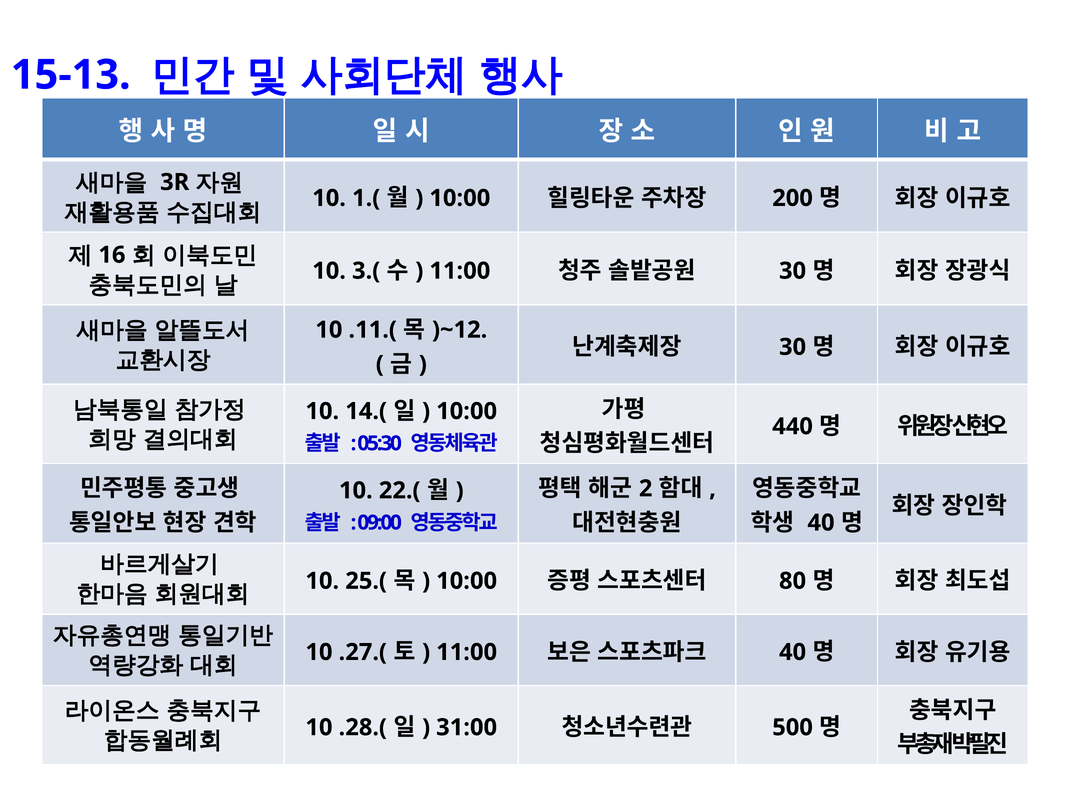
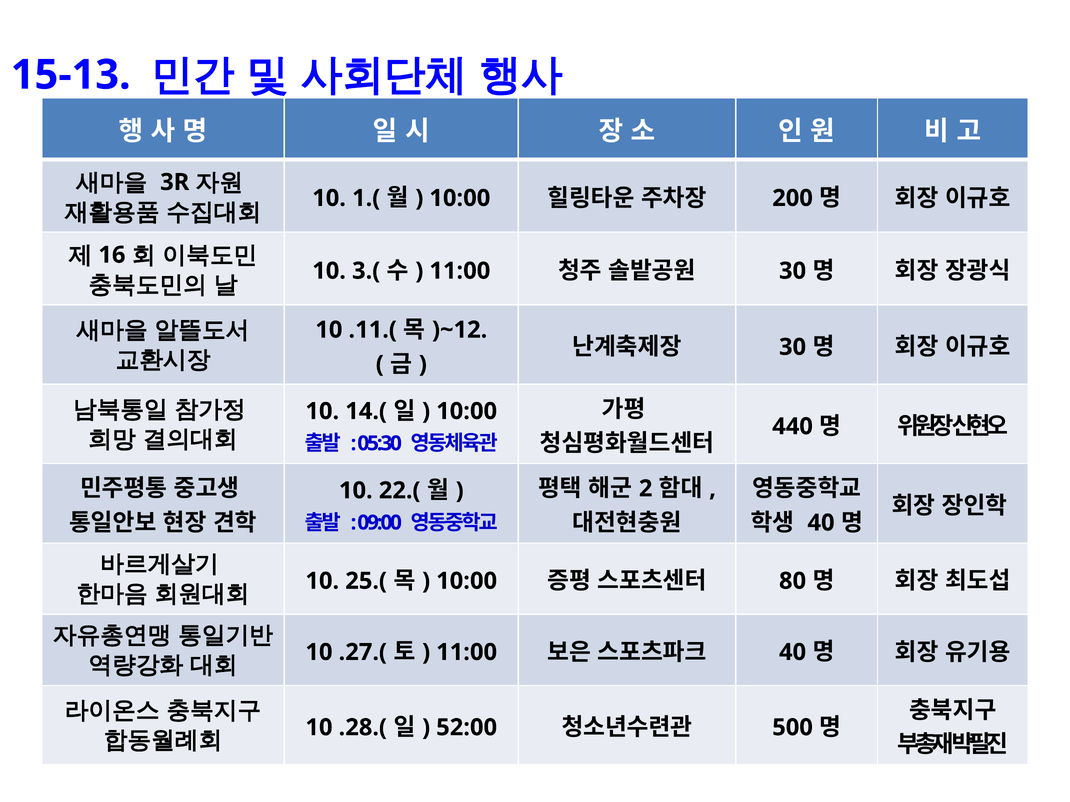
31:00: 31:00 -> 52:00 (467, 728)
